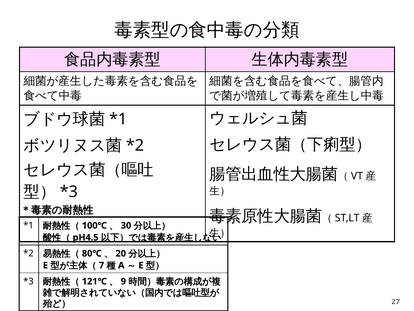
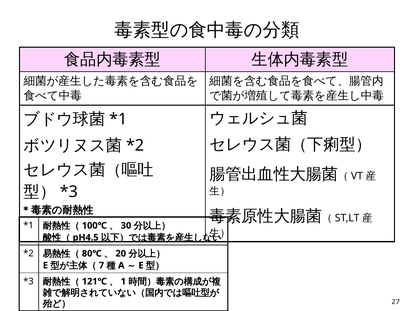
9: 9 -> 1 (123, 281)
